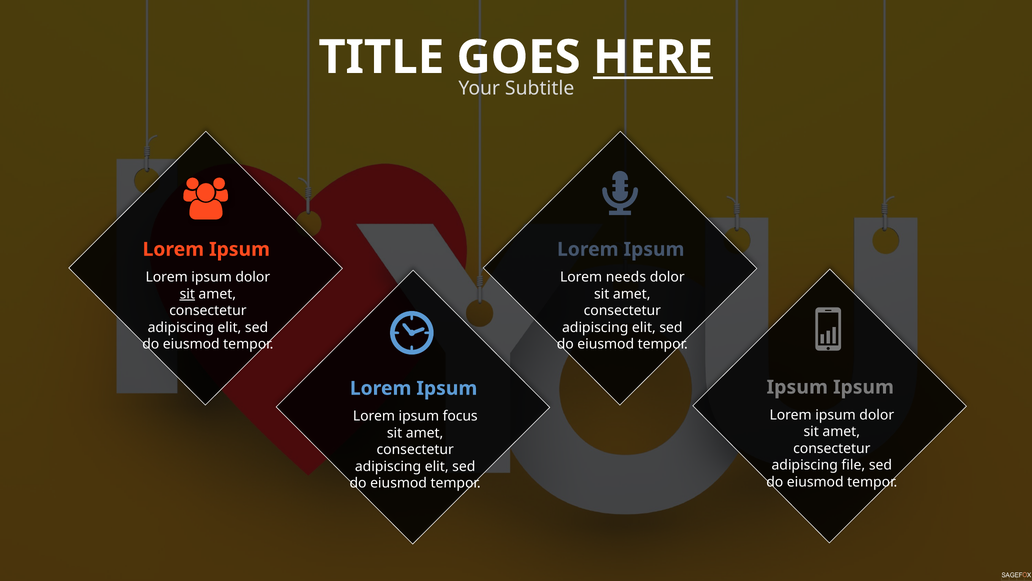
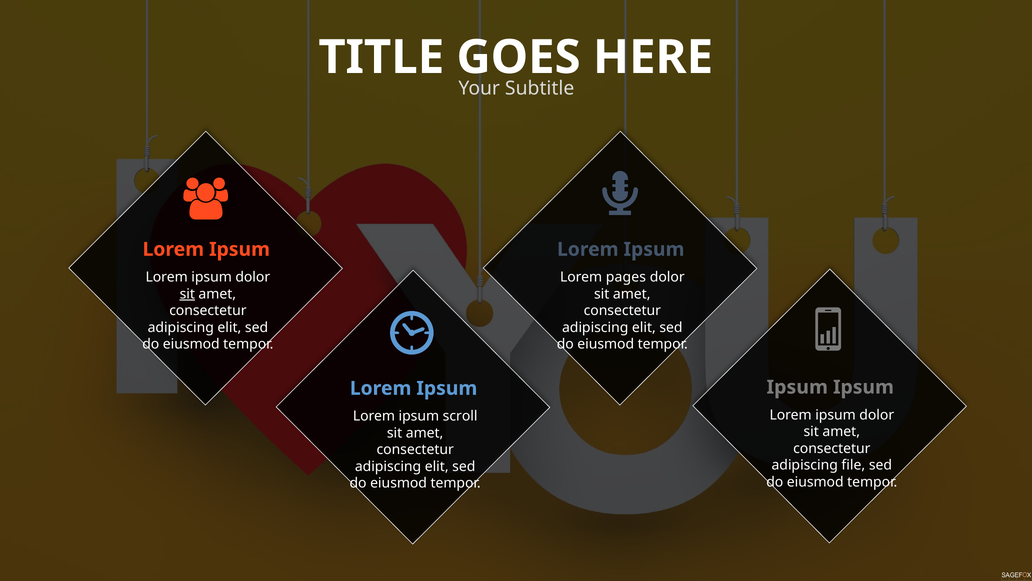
HERE underline: present -> none (653, 57)
needs: needs -> pages (626, 277)
focus: focus -> scroll (460, 416)
